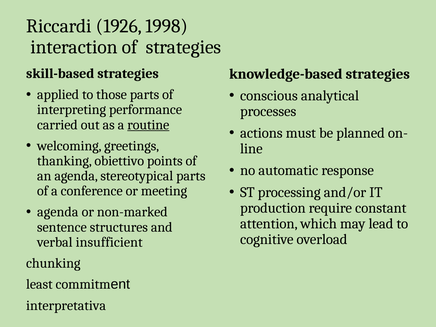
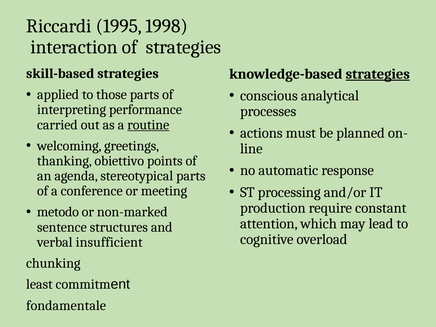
1926: 1926 -> 1995 (119, 26)
strategies underline: none -> present (378, 74)
agenda: agenda -> metodo (58, 212)
interpretativa: interpretativa -> fondamentale (66, 305)
